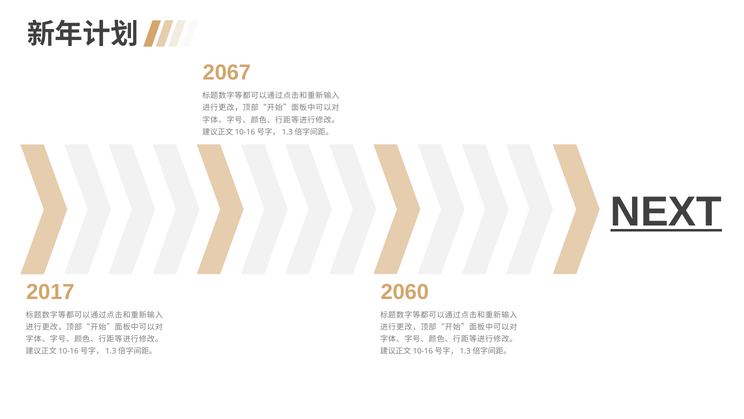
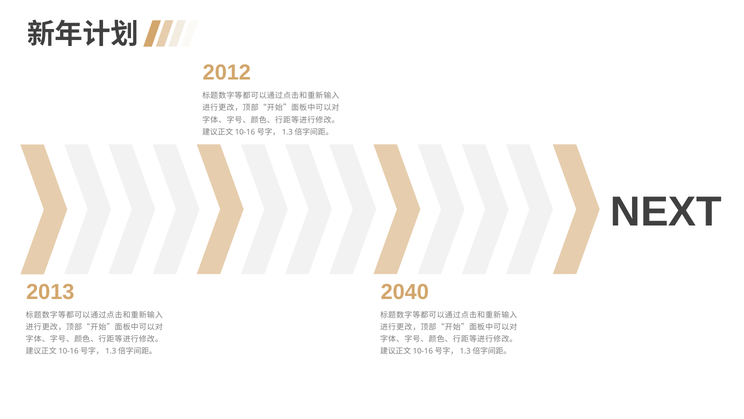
2067: 2067 -> 2012 (227, 73)
NEXT underline: present -> none (666, 212)
2017: 2017 -> 2013 (50, 292)
2060: 2060 -> 2040 (405, 292)
